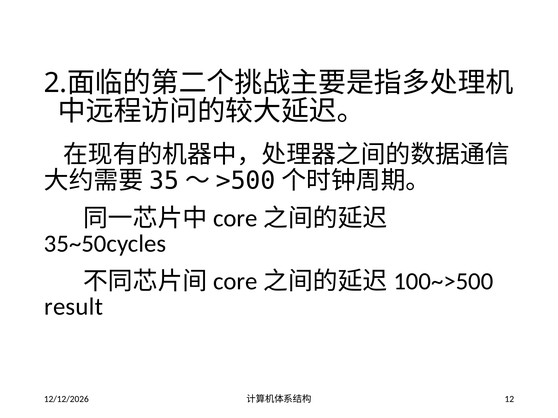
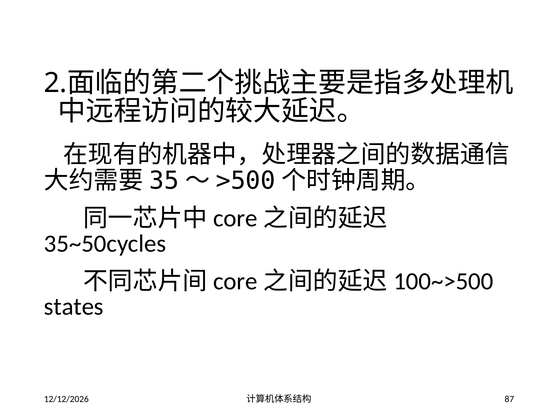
result: result -> states (74, 307)
12: 12 -> 87 (509, 400)
